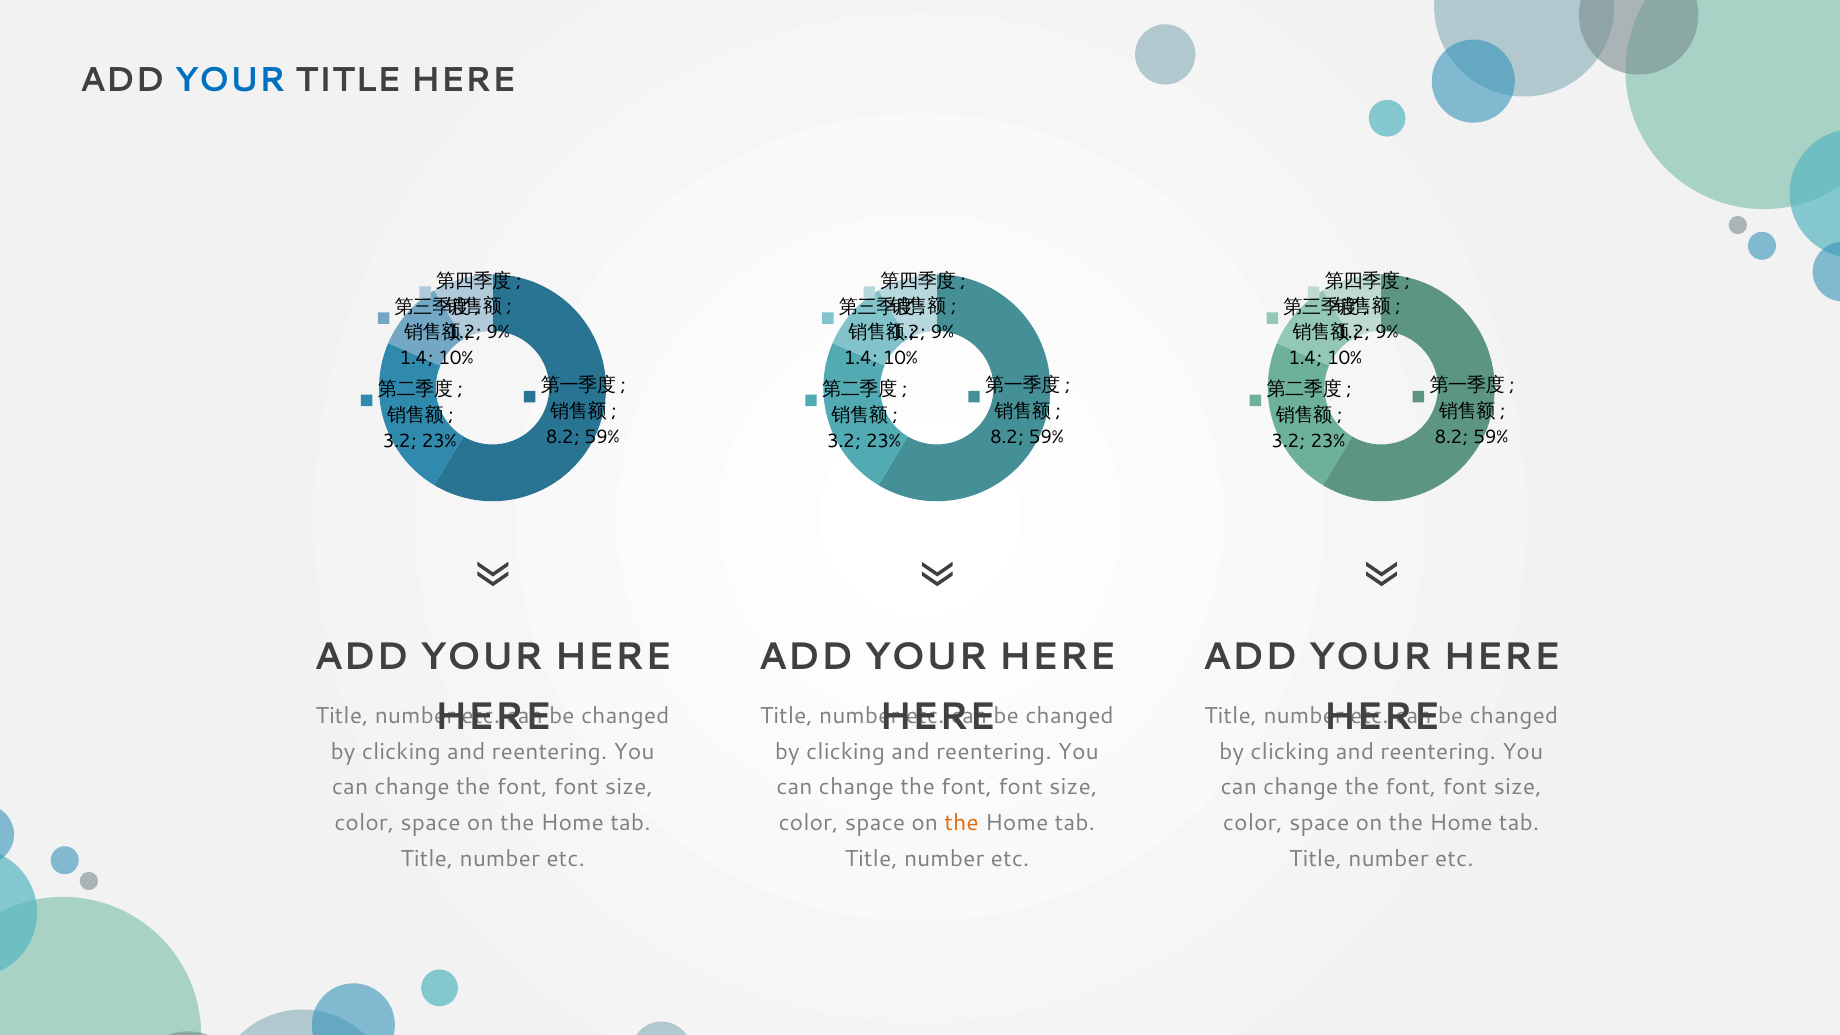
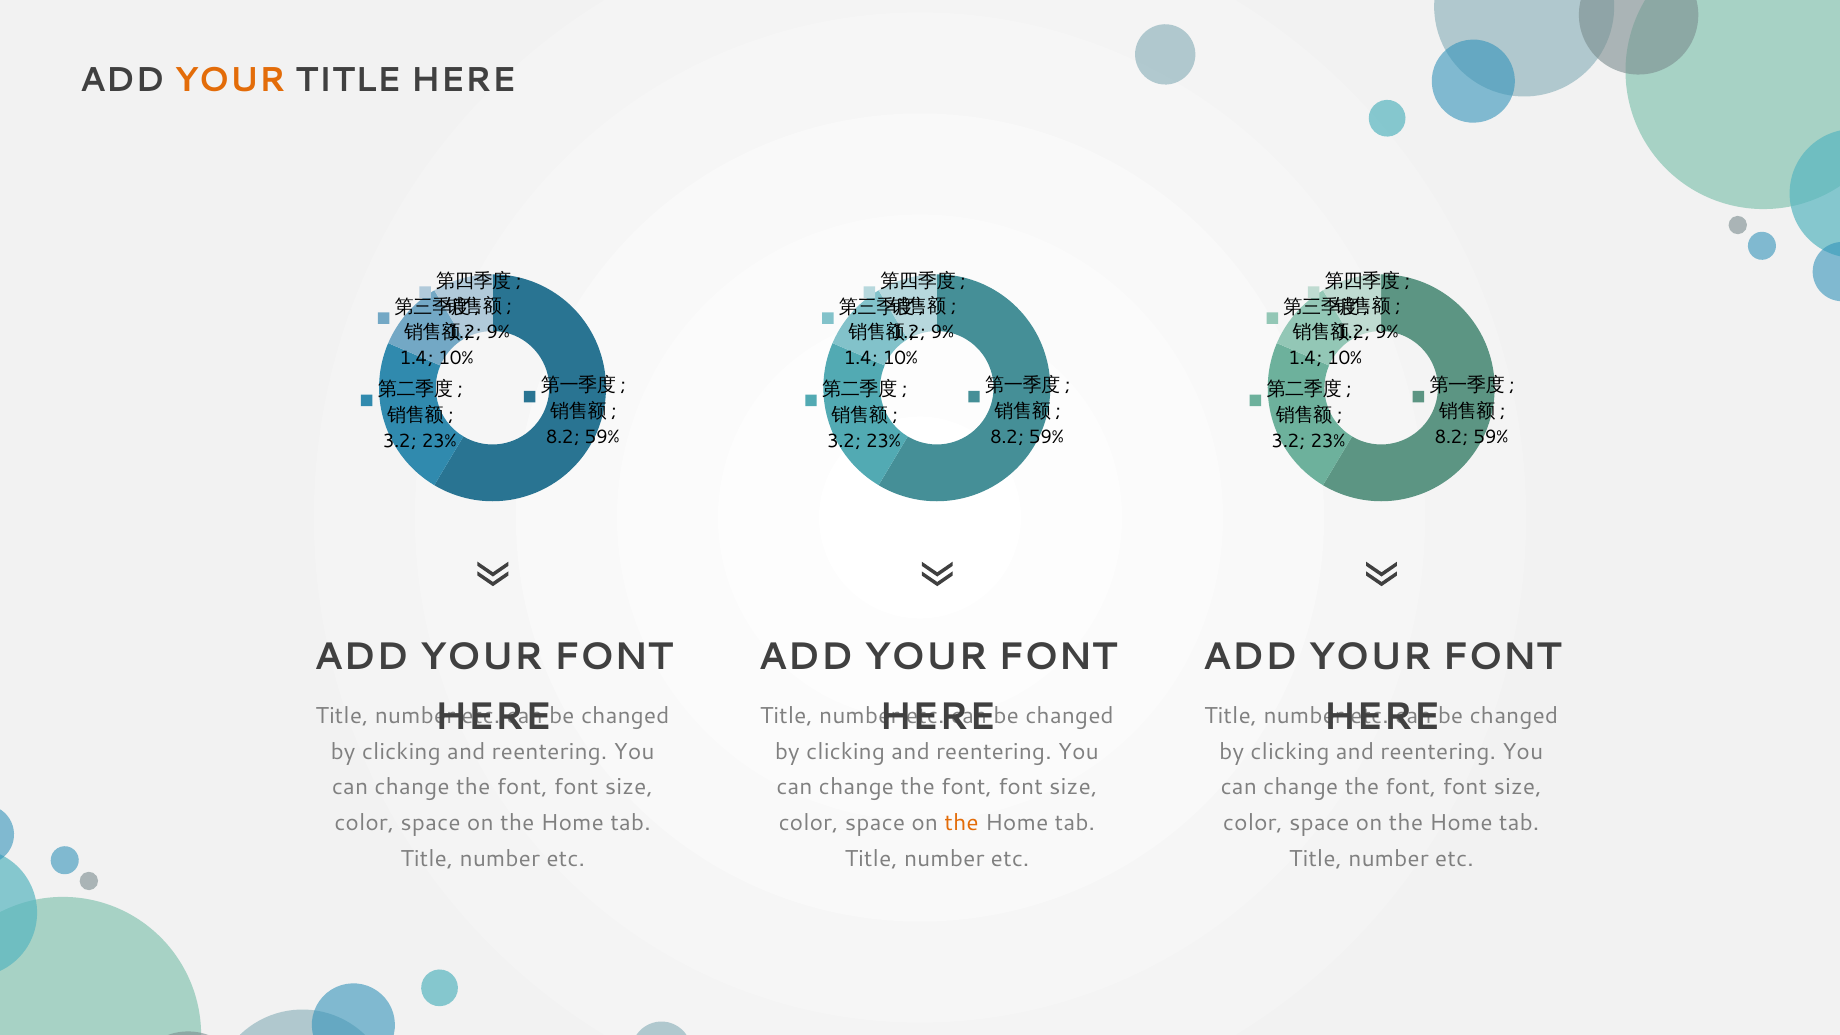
YOUR colour: blue -> orange (230, 80)
HERE: HERE -> FONT (613, 657)
HERE: HERE -> FONT (1057, 657)
HERE: HERE -> FONT (1502, 657)
